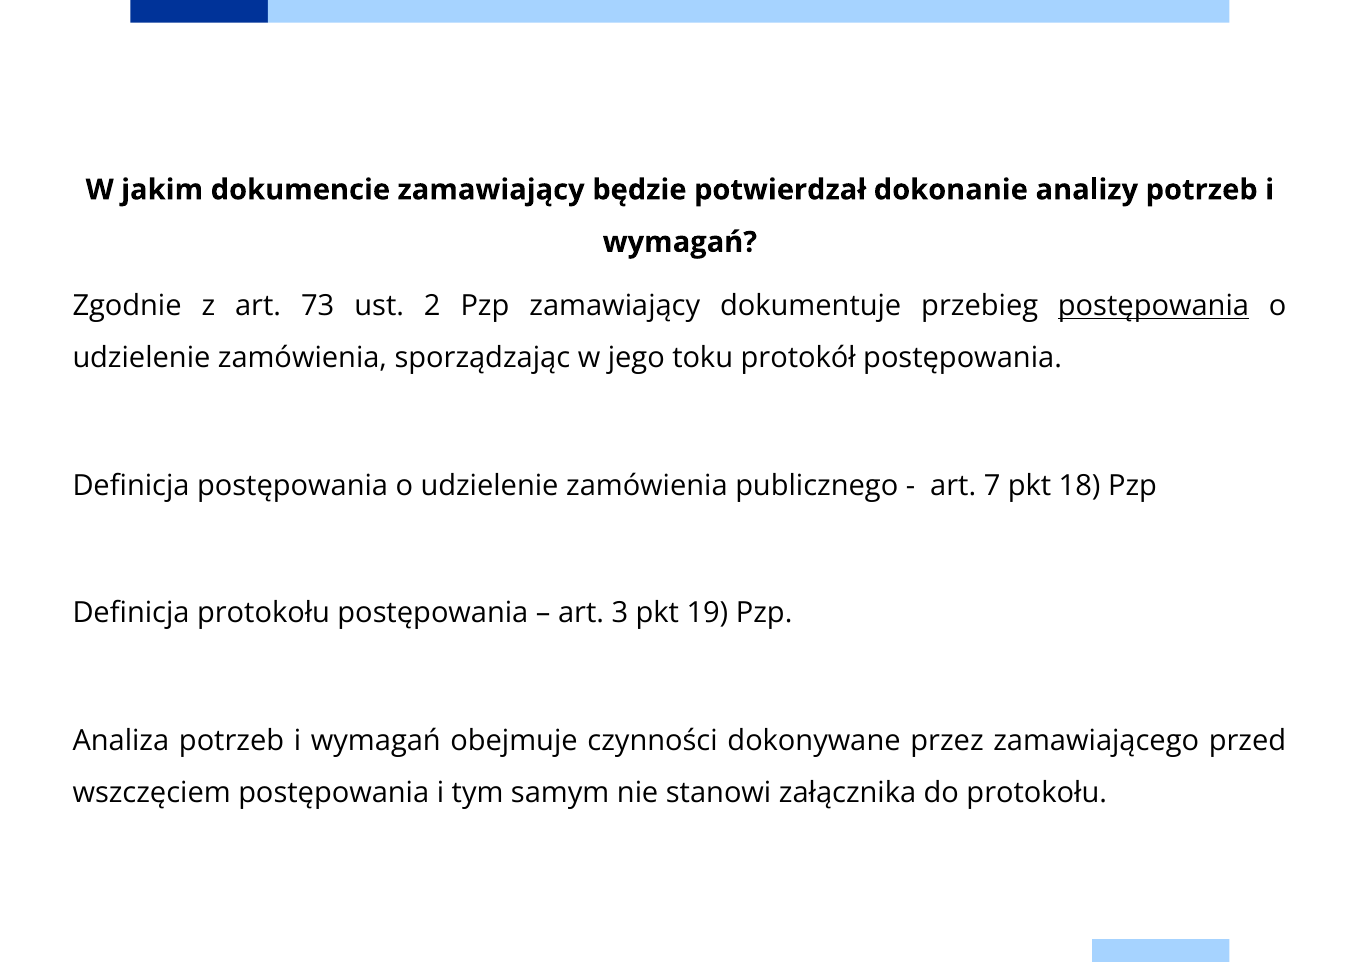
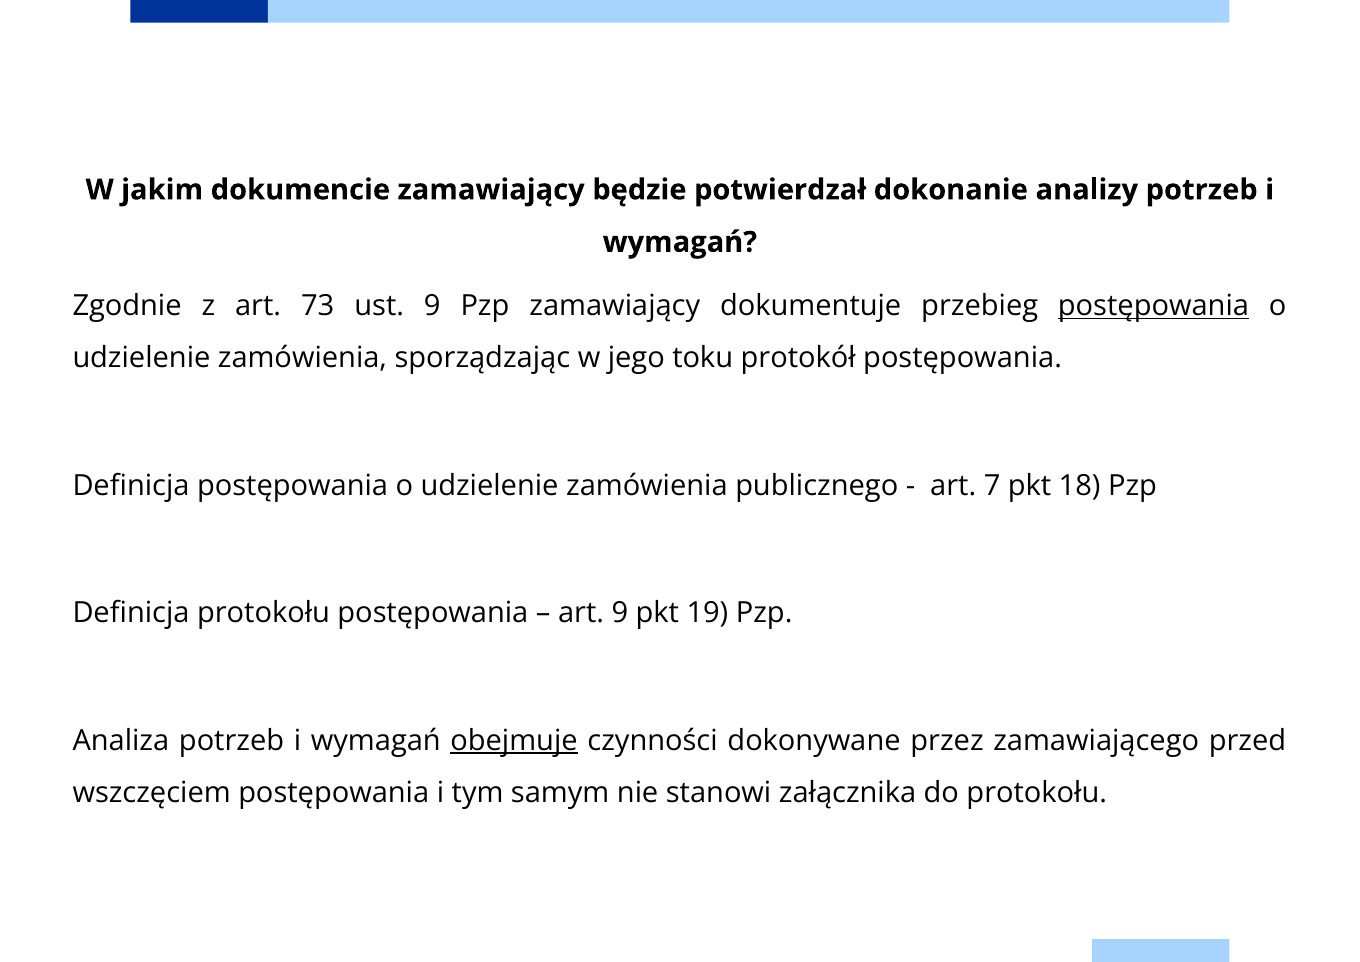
ust 2: 2 -> 9 (432, 306)
art 3: 3 -> 9 (620, 613)
obejmuje underline: none -> present (514, 740)
